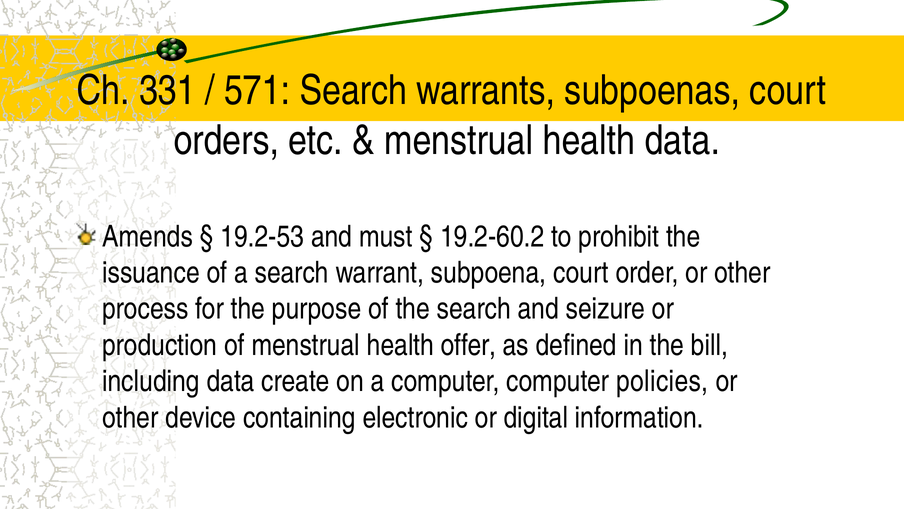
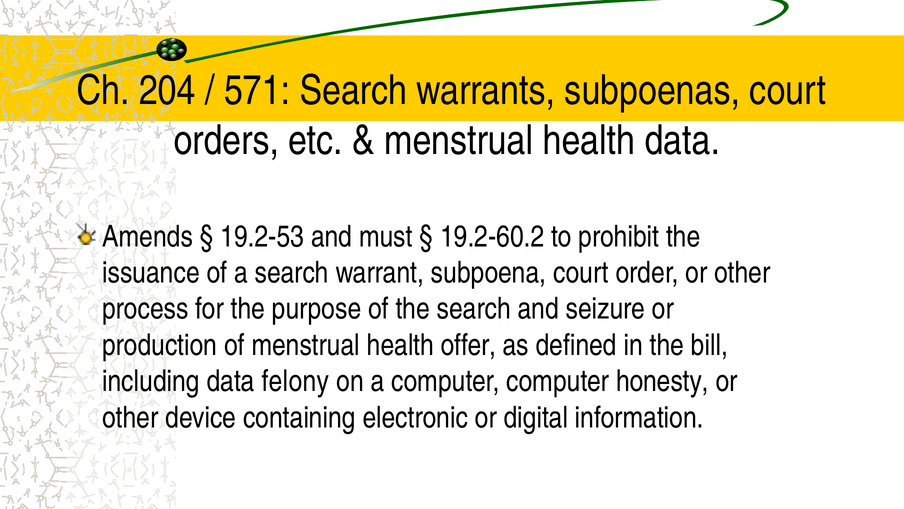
331: 331 -> 204 (167, 91)
create: create -> felony (295, 381)
policies: policies -> honesty (662, 381)
